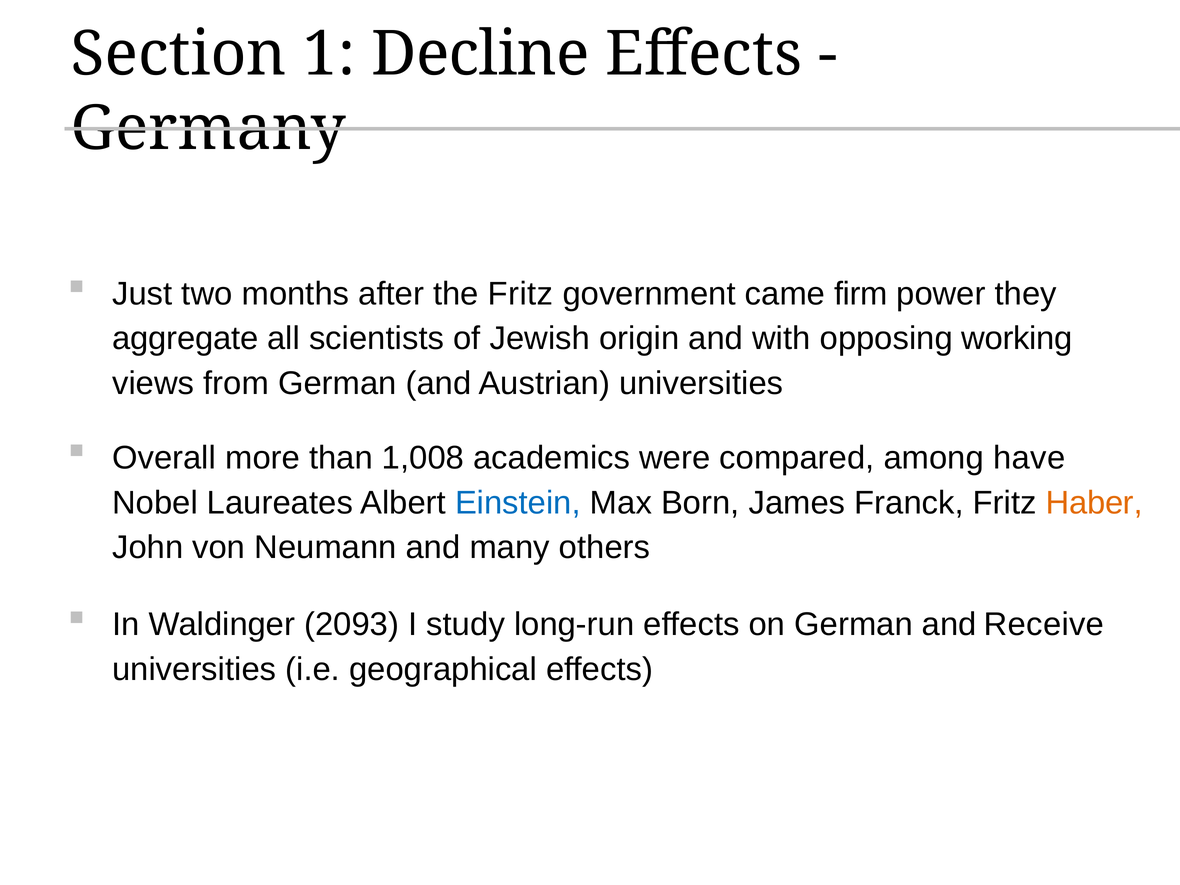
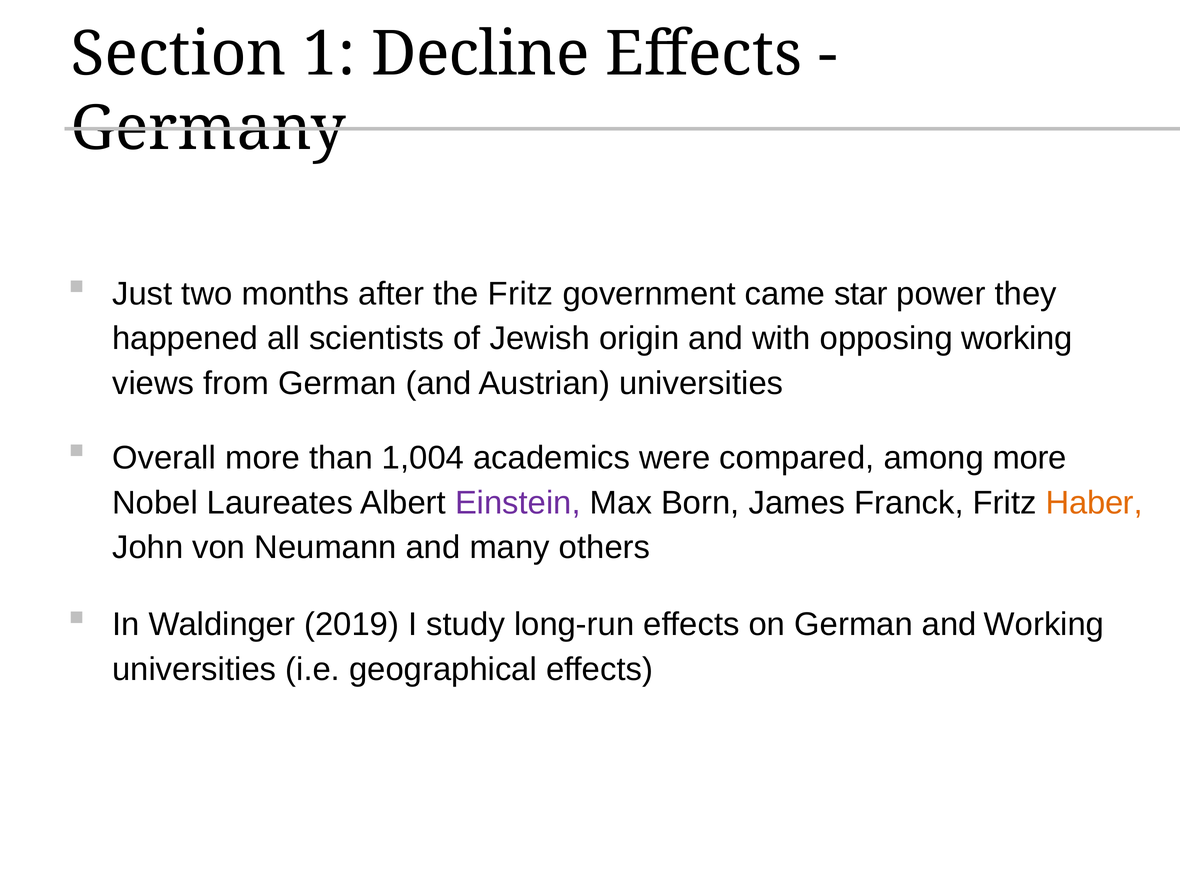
firm: firm -> star (861, 294)
aggregate: aggregate -> happened (185, 339)
1,008: 1,008 -> 1,004 (423, 458)
among have: have -> more (1030, 458)
Einstein colour: blue -> purple (518, 503)
2093: 2093 -> 2019 (352, 625)
and Receive: Receive -> Working (1044, 625)
